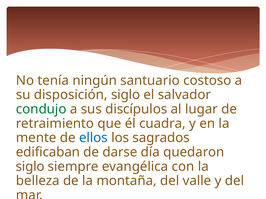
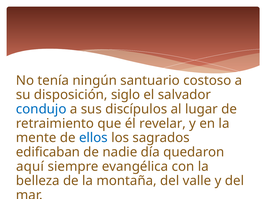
condujo colour: green -> blue (41, 109)
cuadra: cuadra -> revelar (163, 124)
darse: darse -> nadie (120, 153)
siglo: siglo -> aquí (30, 167)
